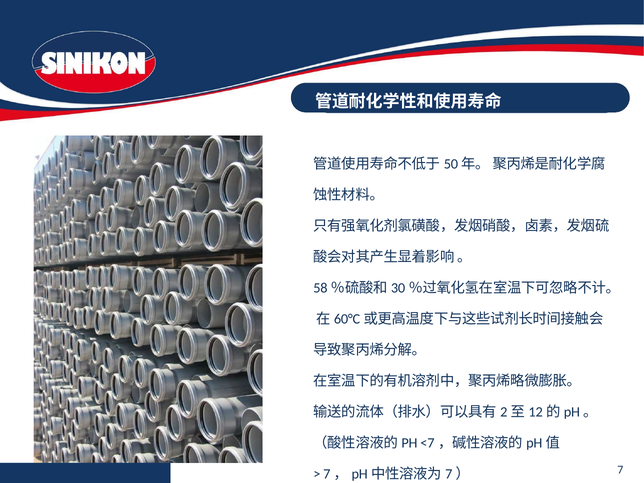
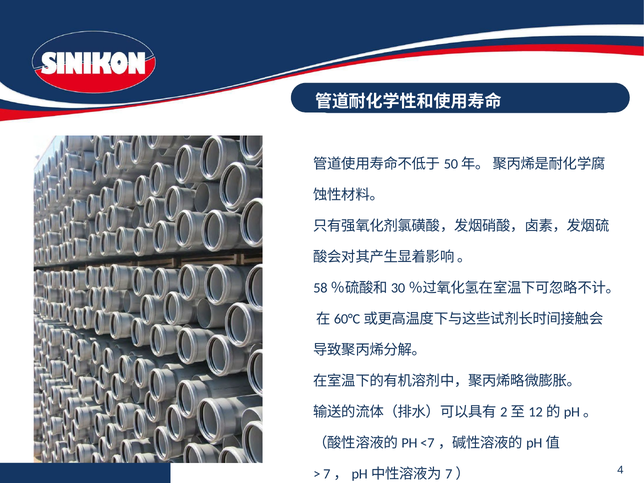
7: 7 -> 4 (620, 470)
